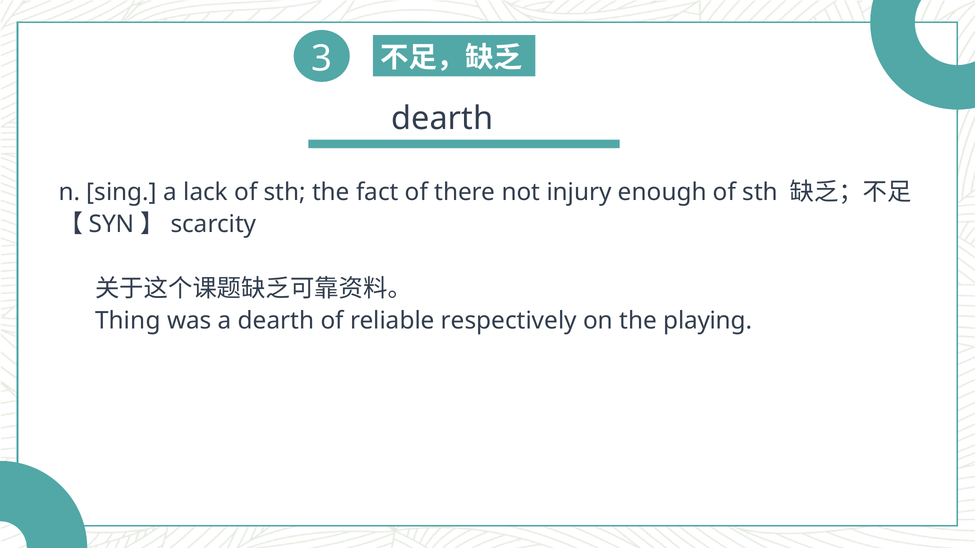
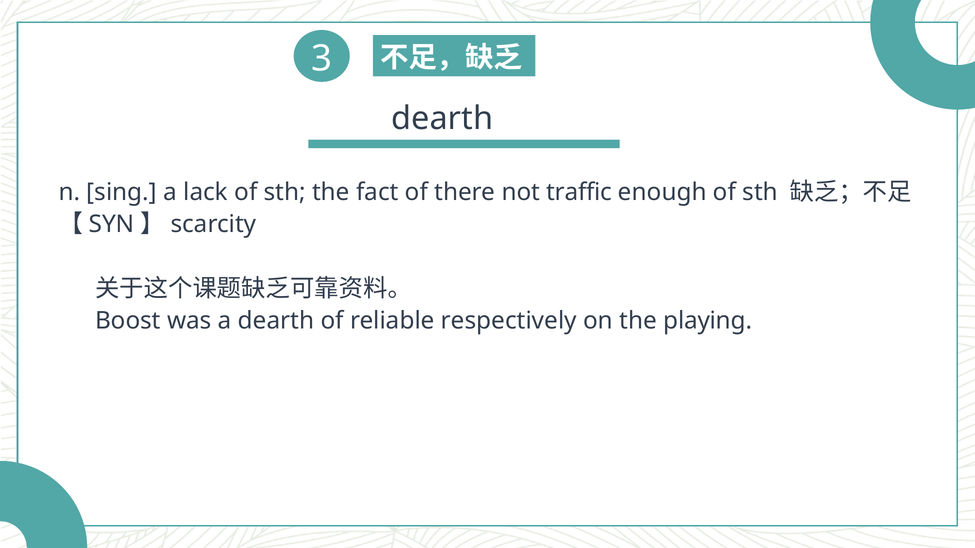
injury: injury -> traffic (579, 192)
Thing: Thing -> Boost (128, 321)
